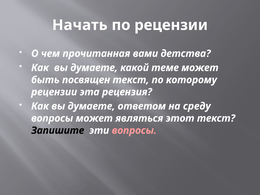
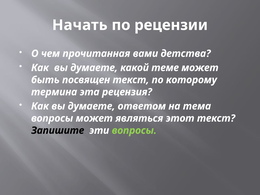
рецензии: рецензии -> термина (54, 92)
среду: среду -> тема (197, 106)
вопросы colour: pink -> light green (134, 130)
